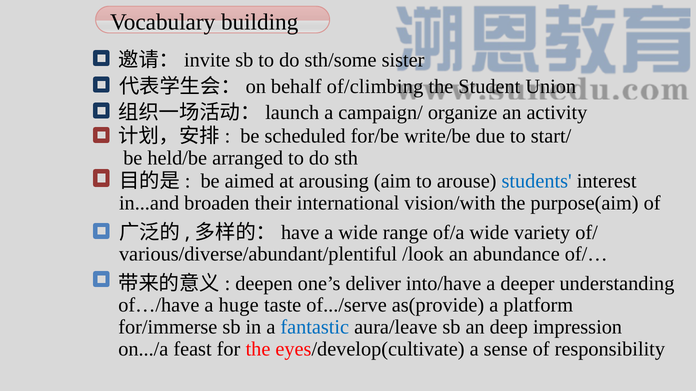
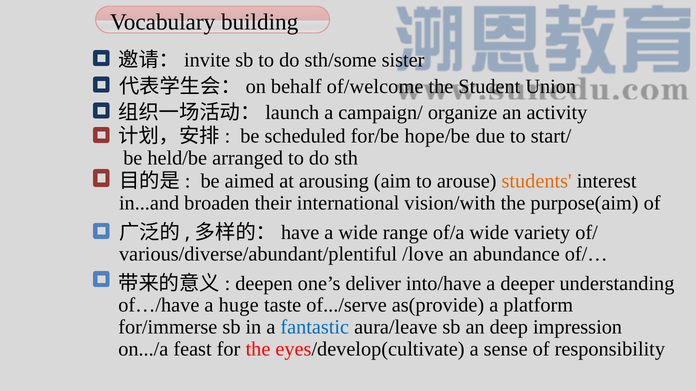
of/climbing: of/climbing -> of/welcome (375, 87)
write/be: write/be -> hope/be (437, 136)
students colour: blue -> orange (537, 182)
/look: /look -> /love (423, 255)
